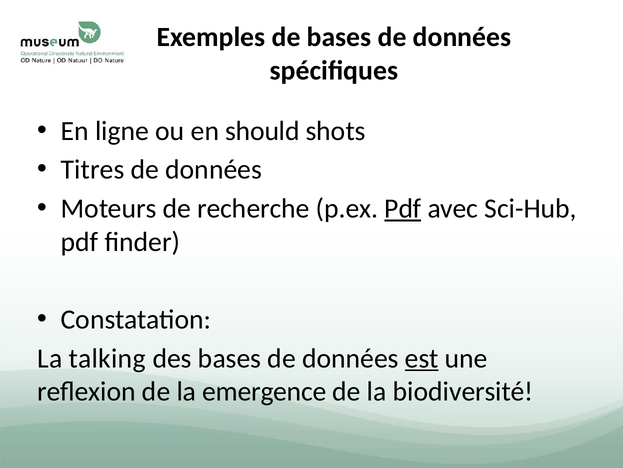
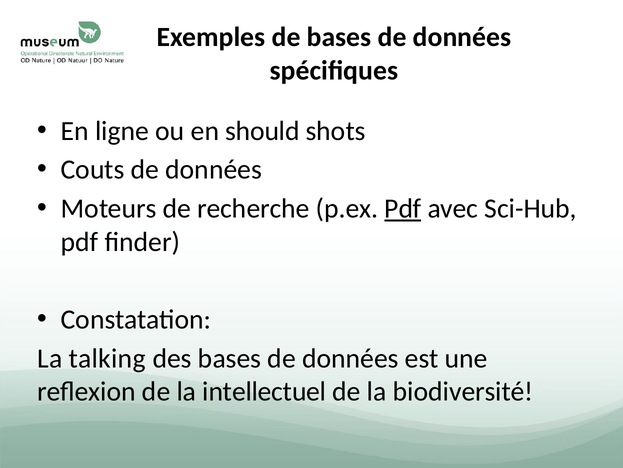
Titres: Titres -> Couts (93, 169)
est underline: present -> none (422, 358)
emergence: emergence -> intellectuel (264, 391)
